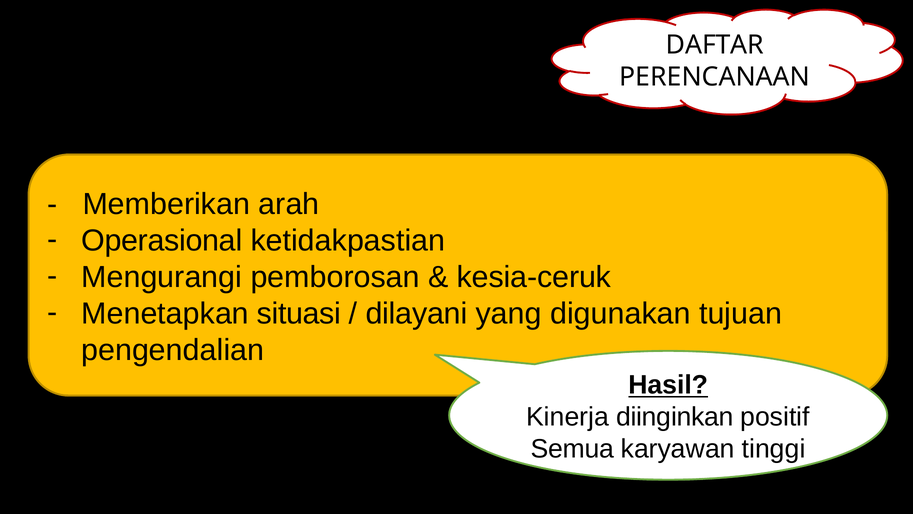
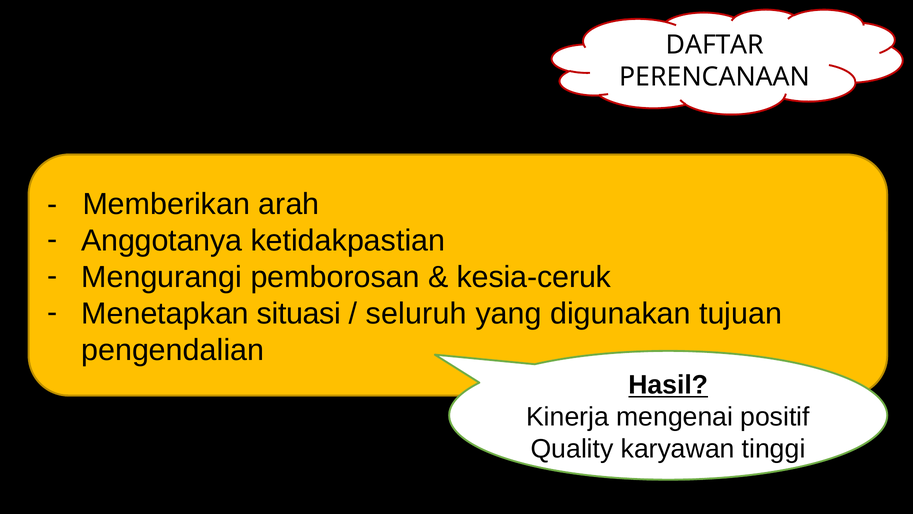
Operasional: Operasional -> Anggotanya (162, 240)
dilayani: dilayani -> seluruh (416, 313)
diinginkan: diinginkan -> mengenai (675, 417)
Semua: Semua -> Quality (572, 449)
